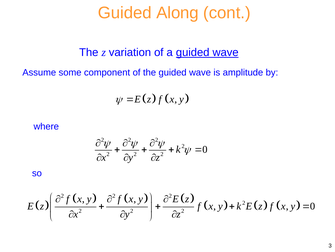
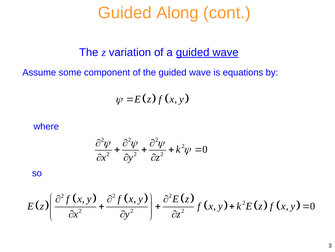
amplitude: amplitude -> equations (243, 72)
